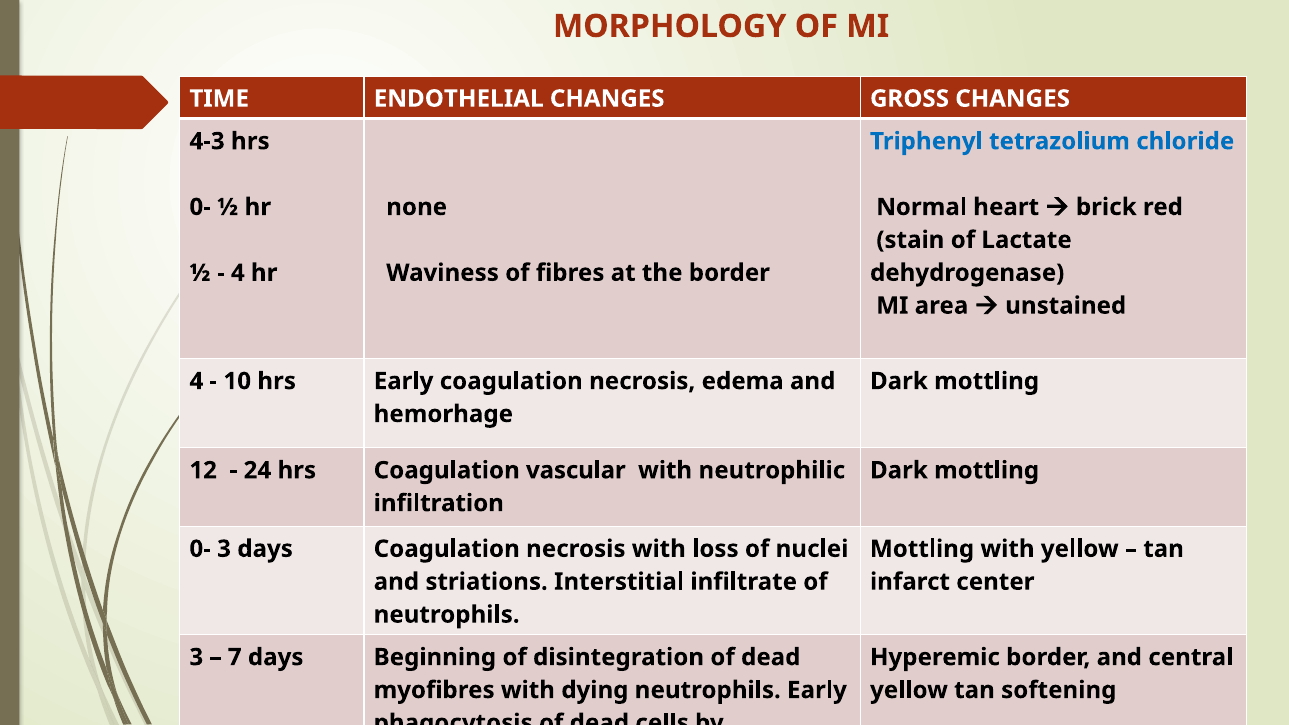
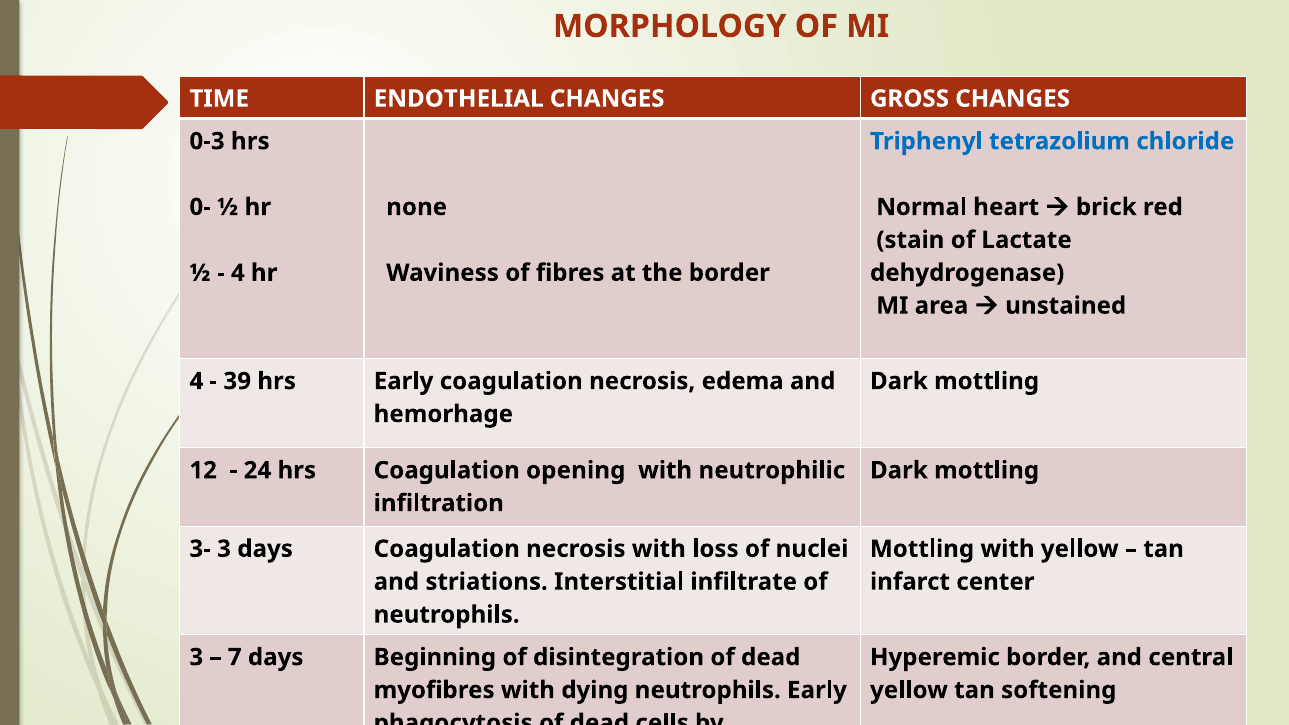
4-3: 4-3 -> 0-3 (207, 141)
10: 10 -> 39 (237, 381)
vascular: vascular -> opening (576, 470)
0-: 0- -> 3- (200, 549)
